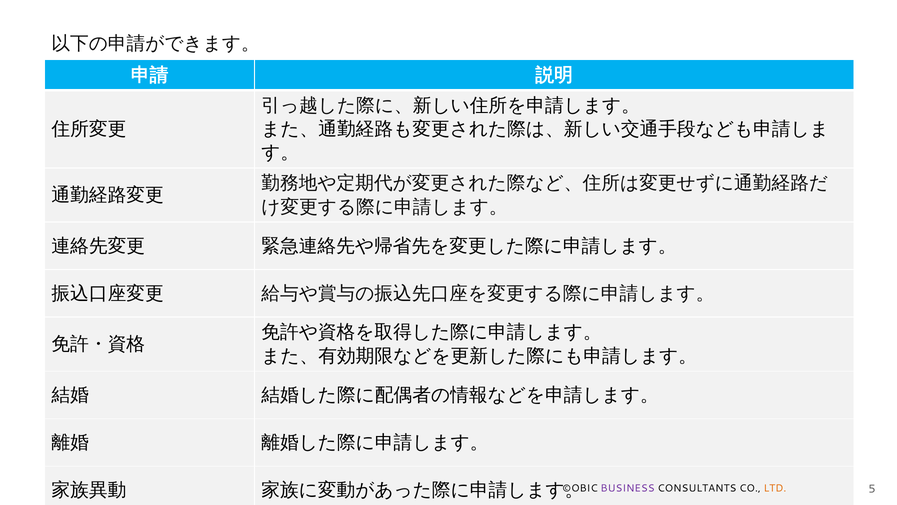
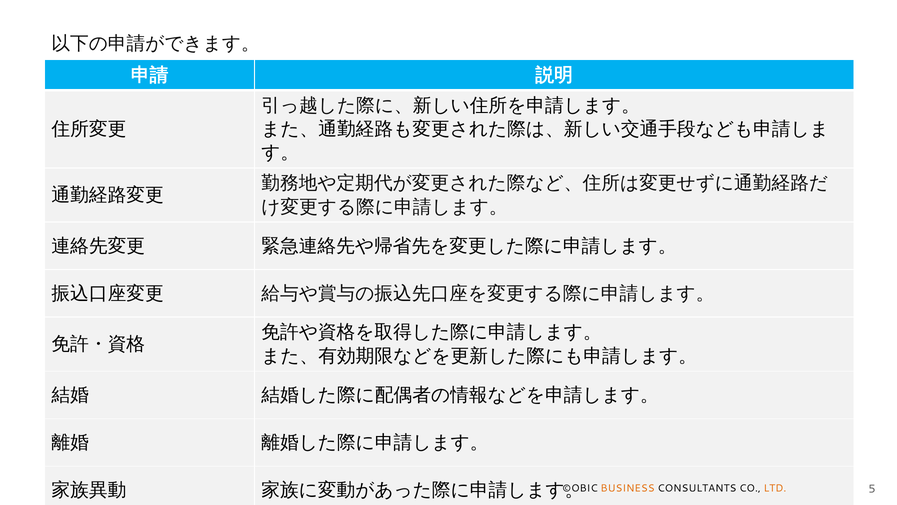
BUSINESS colour: purple -> orange (628, 488)
